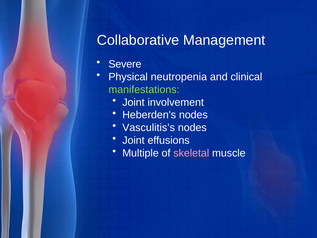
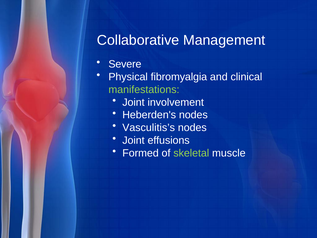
neutropenia: neutropenia -> fibromyalgia (179, 77)
Multiple: Multiple -> Formed (141, 153)
skeletal colour: pink -> light green (191, 153)
